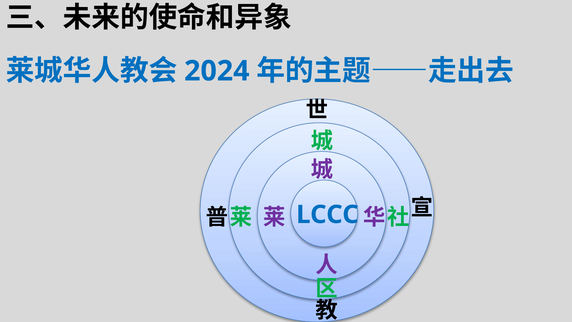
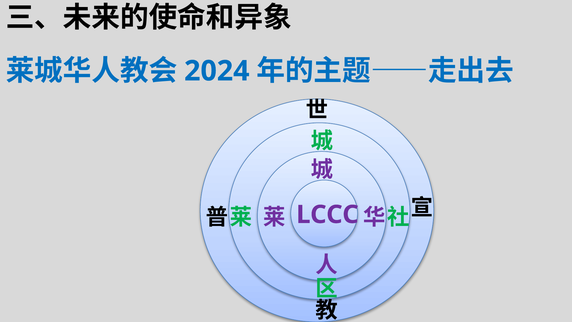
LCCC colour: blue -> purple (327, 214)
